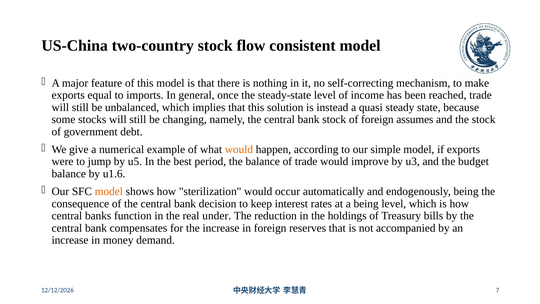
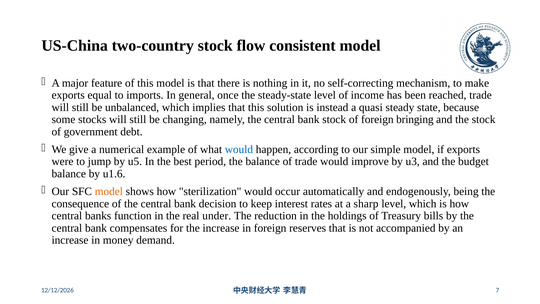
assumes: assumes -> bringing (415, 119)
would colour: orange -> blue (239, 149)
a being: being -> sharp (366, 204)
